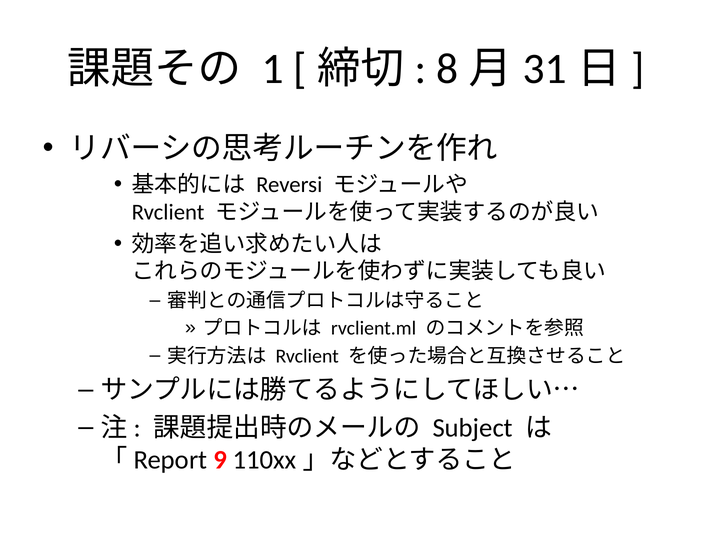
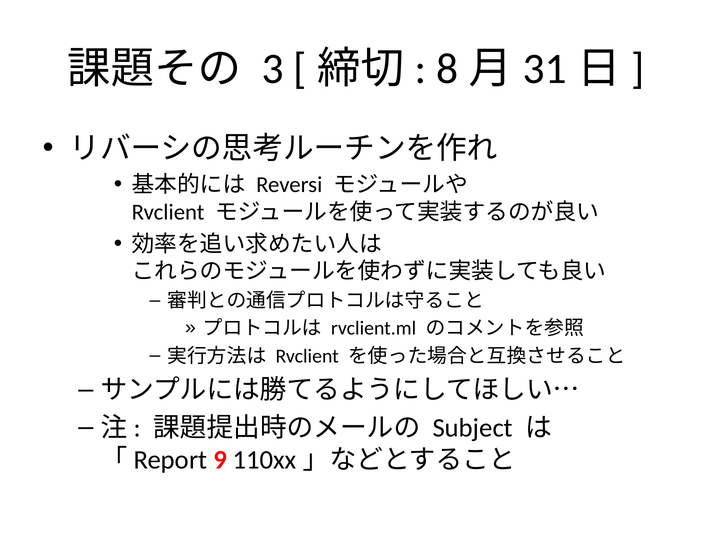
1: 1 -> 3 (273, 69)
